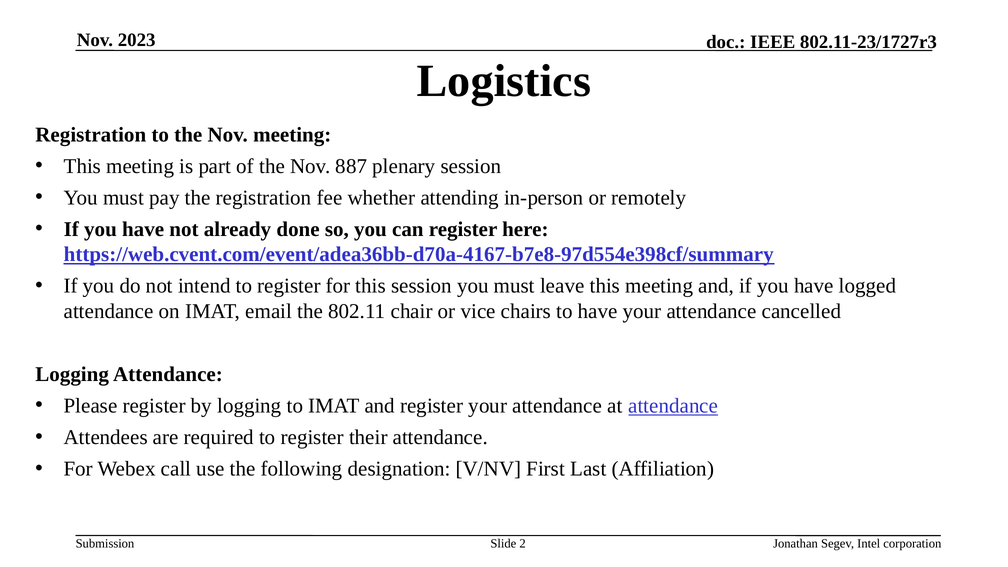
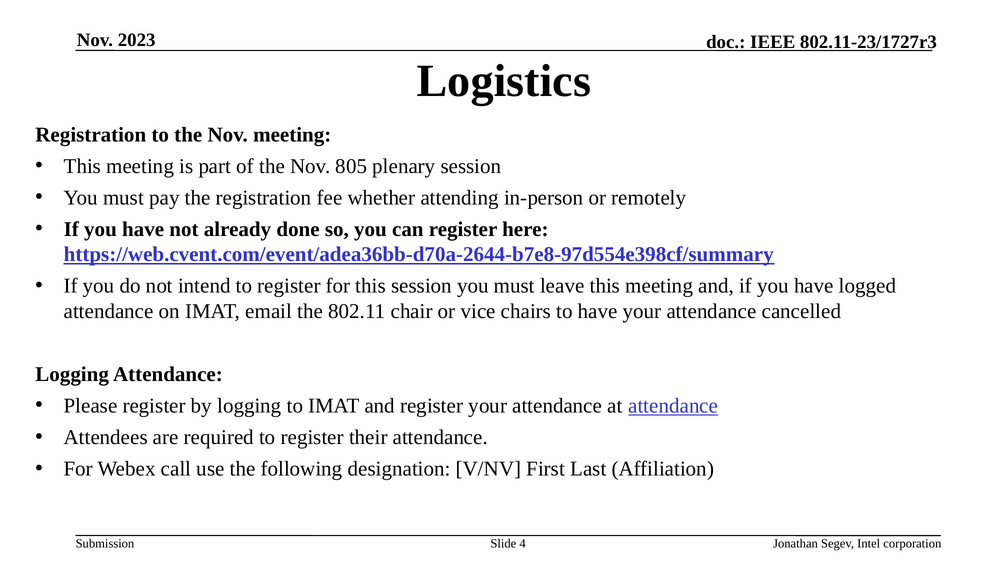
887: 887 -> 805 (351, 166)
https://web.cvent.com/event/adea36bb-d70a-4167-b7e8-97d554e398cf/summary: https://web.cvent.com/event/adea36bb-d70a-4167-b7e8-97d554e398cf/summary -> https://web.cvent.com/event/adea36bb-d70a-2644-b7e8-97d554e398cf/summary (419, 254)
2: 2 -> 4 (523, 544)
